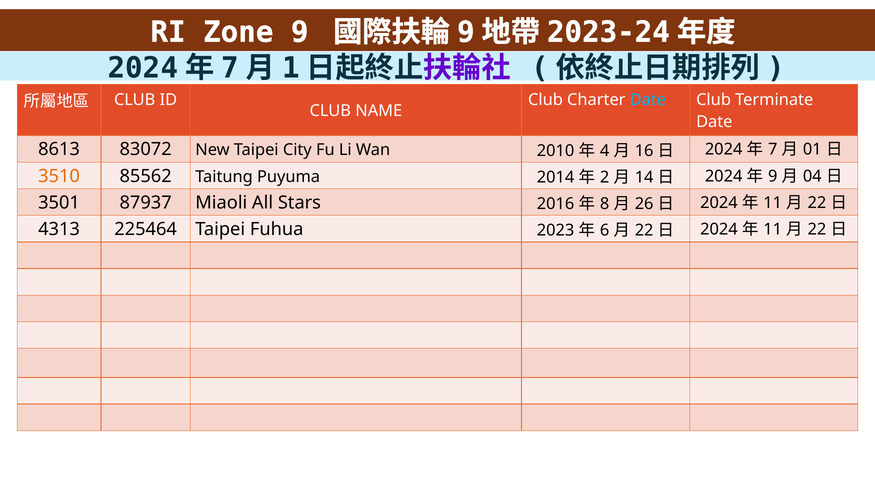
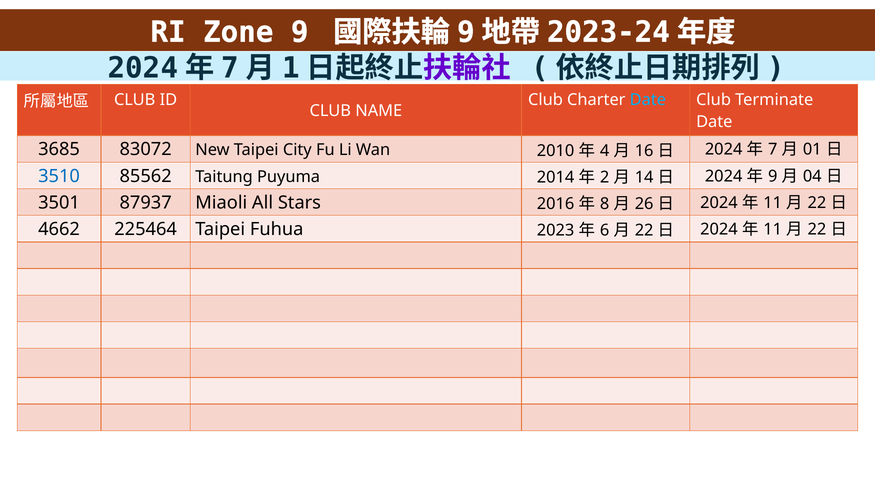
8613: 8613 -> 3685 (59, 149)
3510 colour: orange -> blue (59, 176)
4313: 4313 -> 4662 (59, 229)
